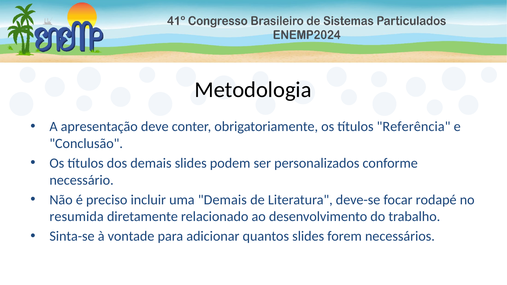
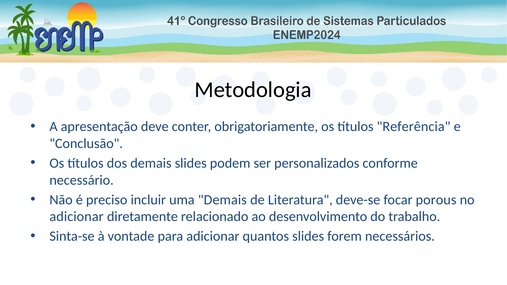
rodapé: rodapé -> porous (436, 200)
resumida: resumida -> adicionar (77, 217)
